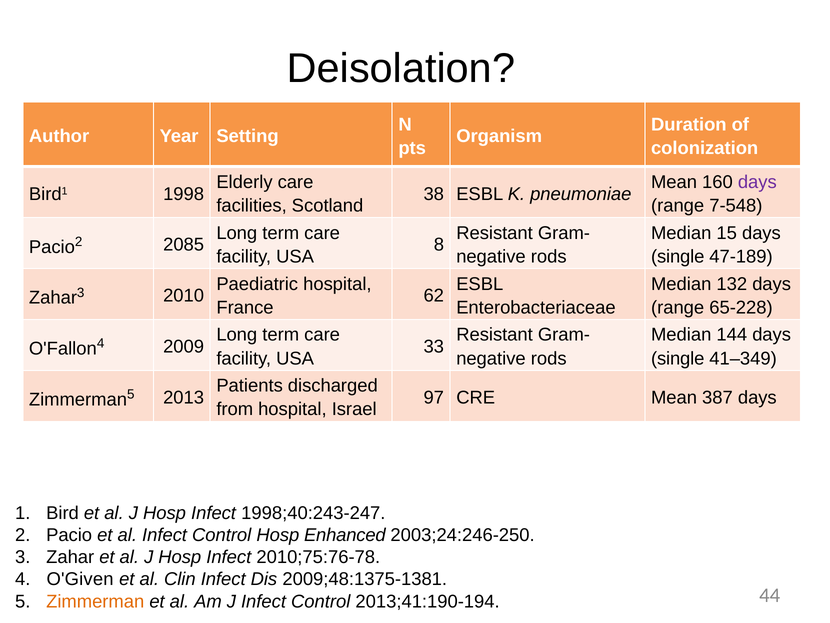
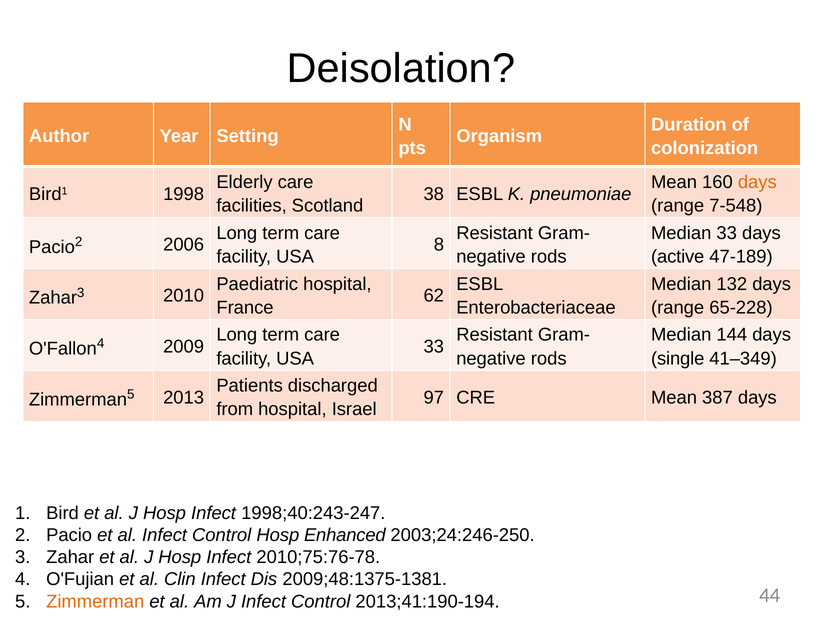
days colour: purple -> orange (757, 182)
Median 15: 15 -> 33 (727, 233)
2085: 2085 -> 2006 (184, 245)
single: single -> active (678, 256)
O'Given: O'Given -> O'Fujian (80, 579)
